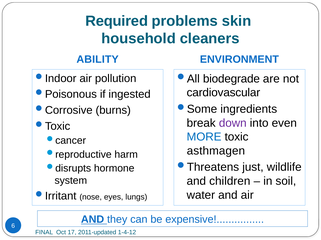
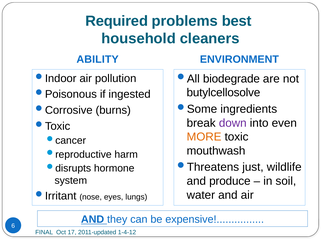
skin: skin -> best (237, 21)
cardiovascular: cardiovascular -> butylcellosolve (223, 93)
MORE colour: blue -> orange (204, 137)
asthmagen: asthmagen -> mouthwash (216, 151)
children: children -> produce (230, 182)
